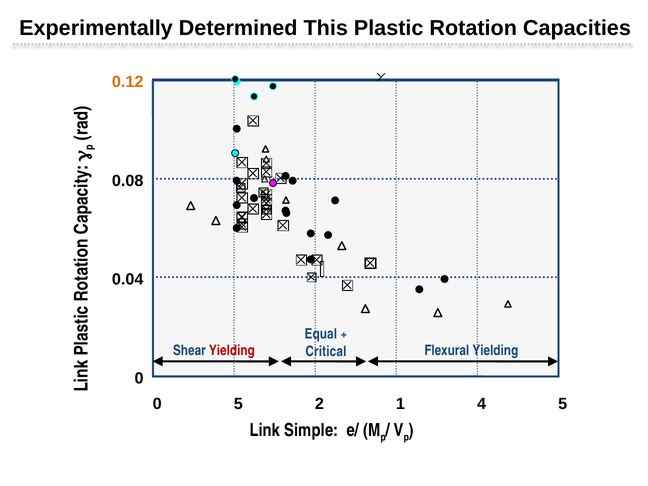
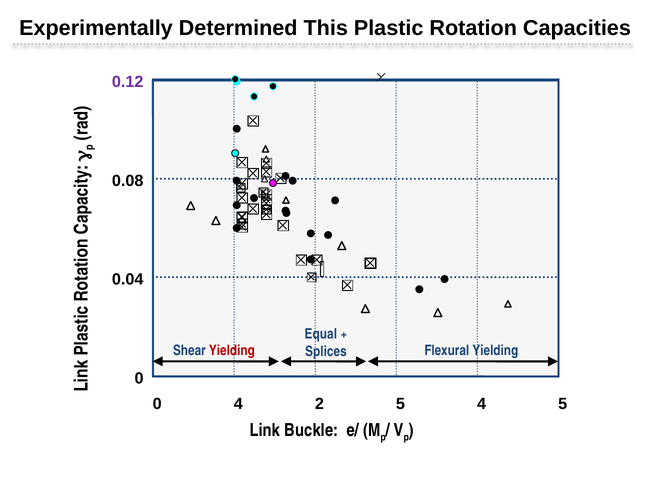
0.12 colour: orange -> purple (128, 82)
Critical: Critical -> Splices (326, 351)
0 5: 5 -> 4 (238, 404)
2 1: 1 -> 5 (400, 404)
Simple: Simple -> Buckle (311, 430)
